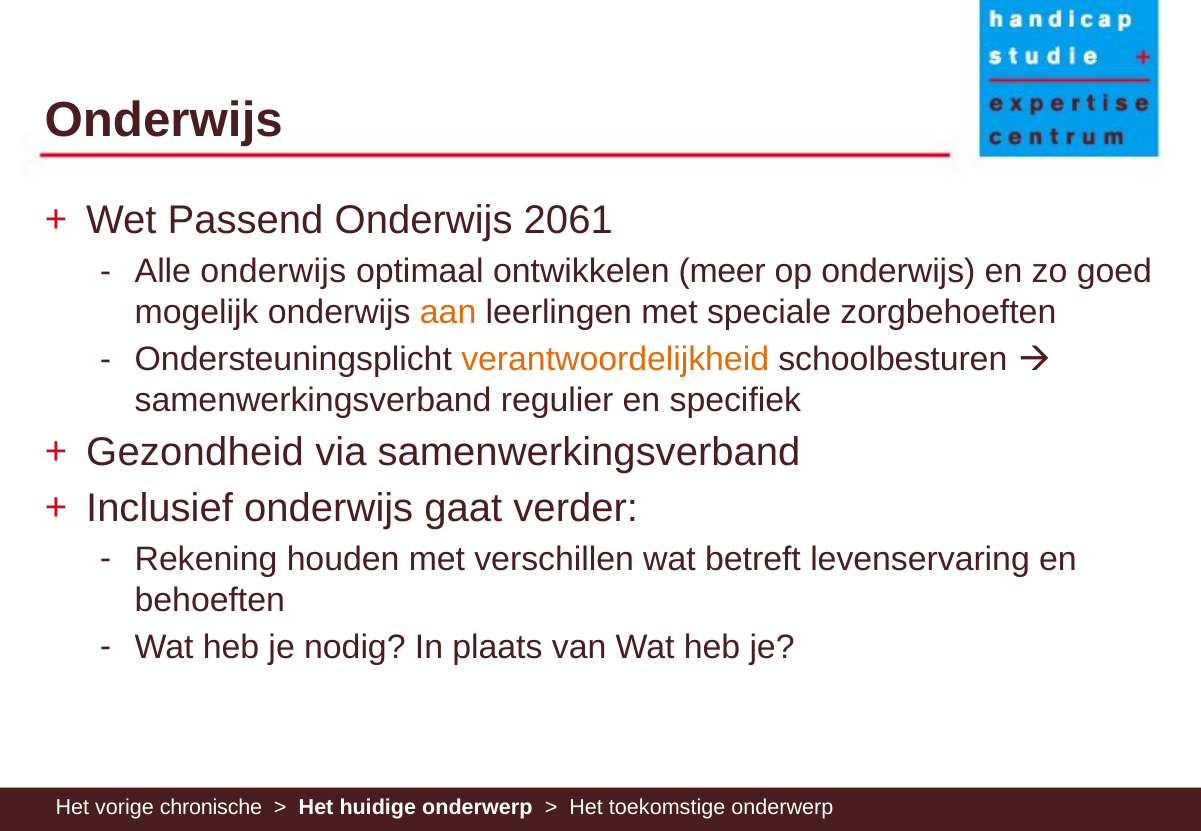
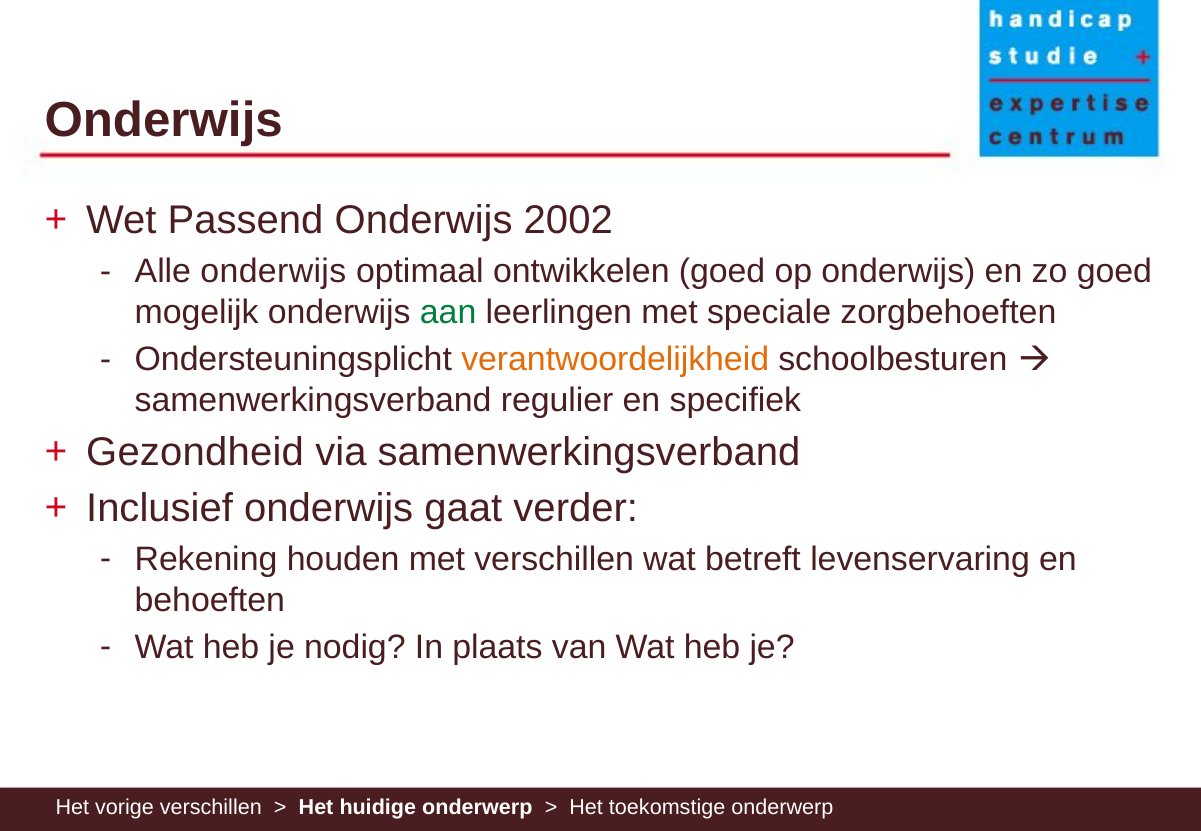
2061: 2061 -> 2002 (568, 221)
ontwikkelen meer: meer -> goed (722, 271)
aan colour: orange -> green (448, 312)
vorige chronische: chronische -> verschillen (211, 808)
